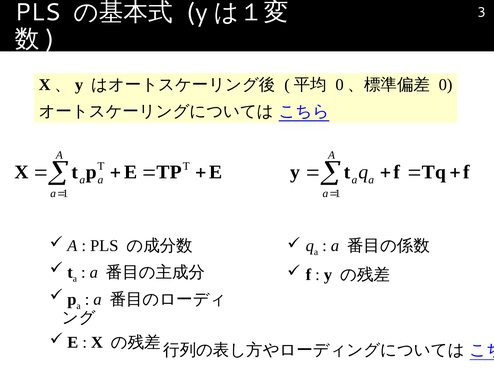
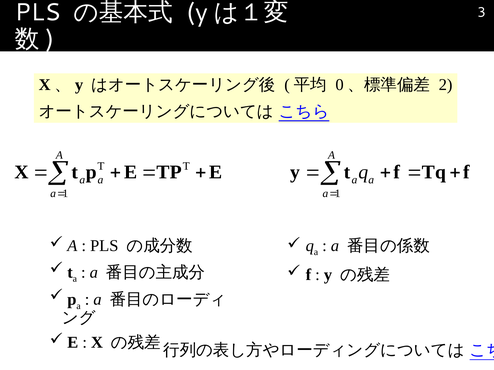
0: 0 -> 2 (446, 85)
